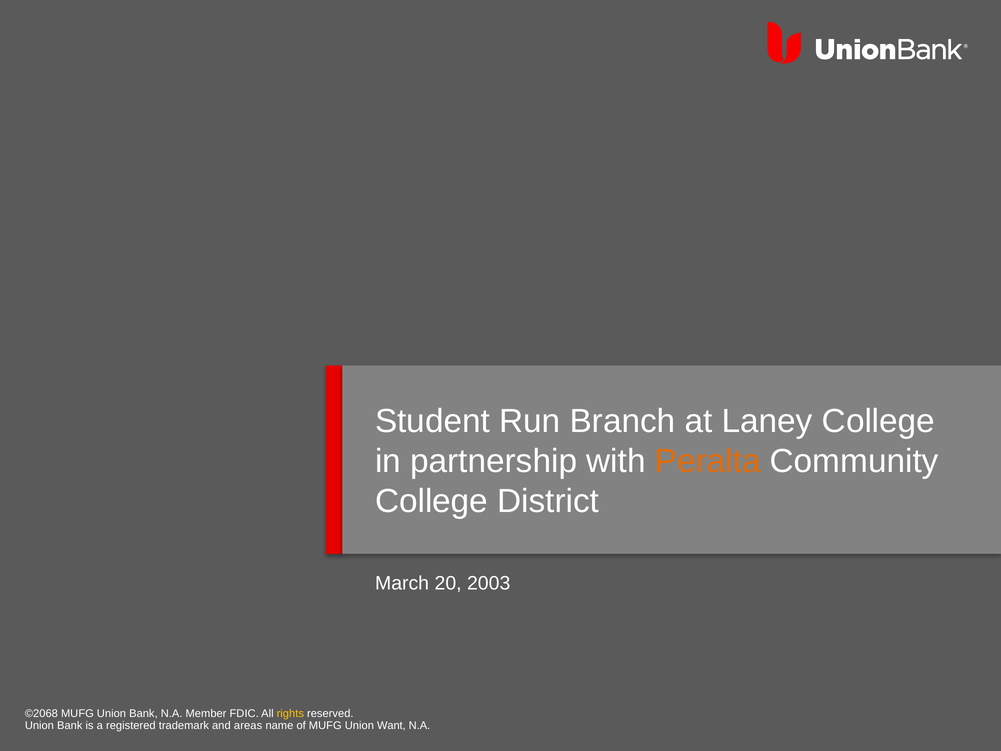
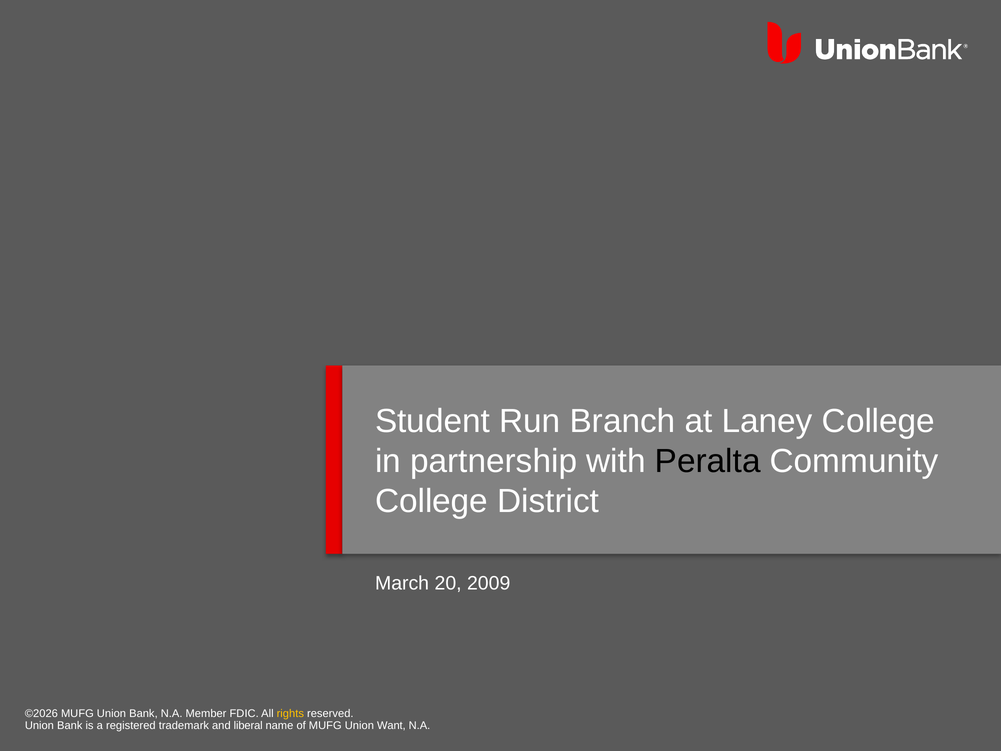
Peralta colour: orange -> black (708, 461)
2003: 2003 -> 2009 (489, 583)
©2068: ©2068 -> ©2026 (41, 713)
areas: areas -> liberal (248, 725)
